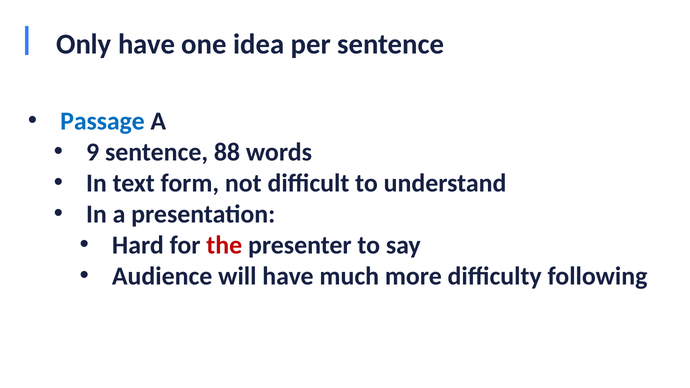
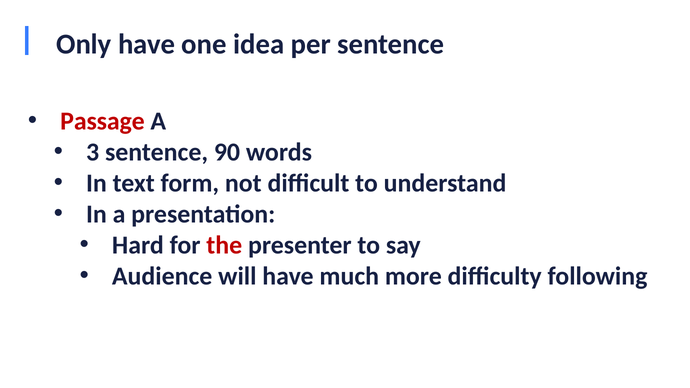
Passage colour: blue -> red (102, 121)
9: 9 -> 3 (93, 152)
88: 88 -> 90 (227, 152)
